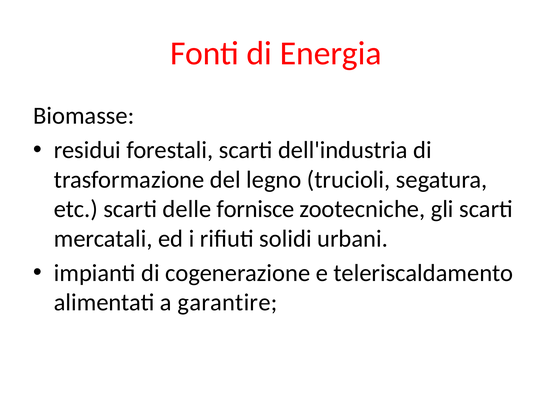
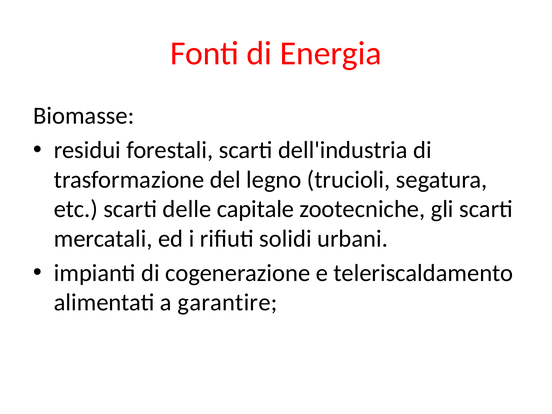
fornisce: fornisce -> capitale (255, 209)
